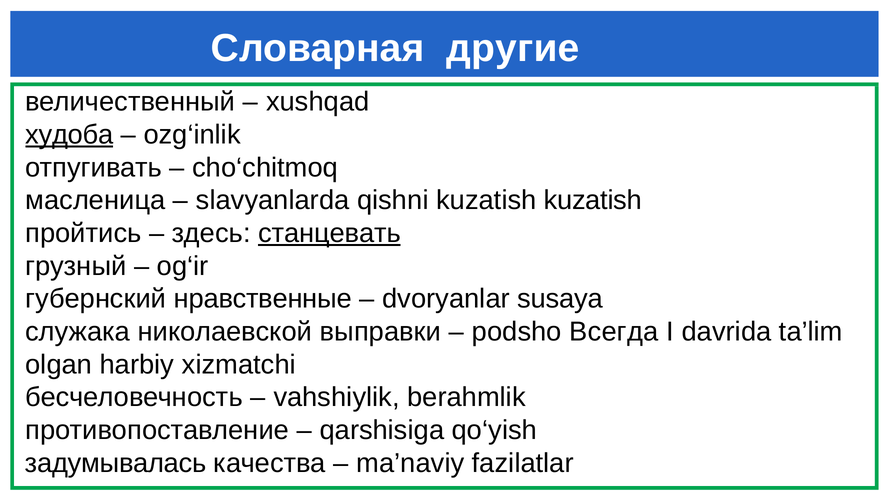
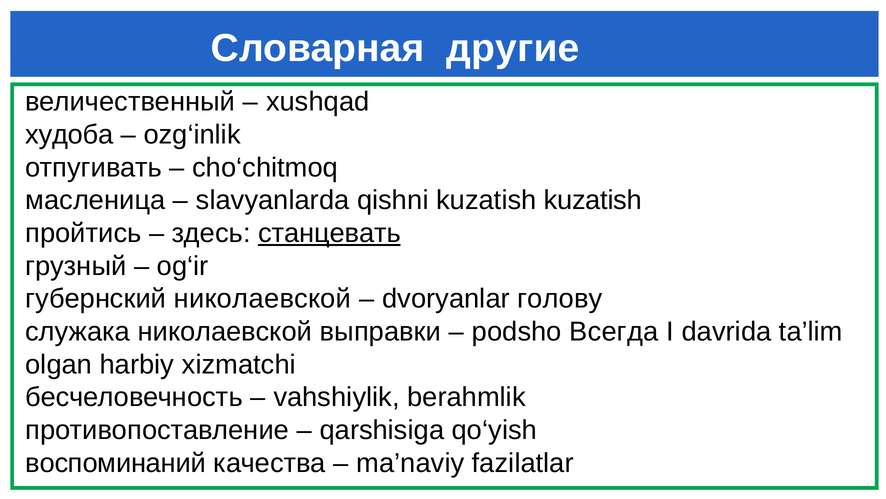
худоба underline: present -> none (69, 135)
губернский нравственные: нравственные -> николаевской (263, 299)
susaya: susaya -> голову (560, 299)
задумывалась: задумывалась -> воспоминаний (116, 463)
